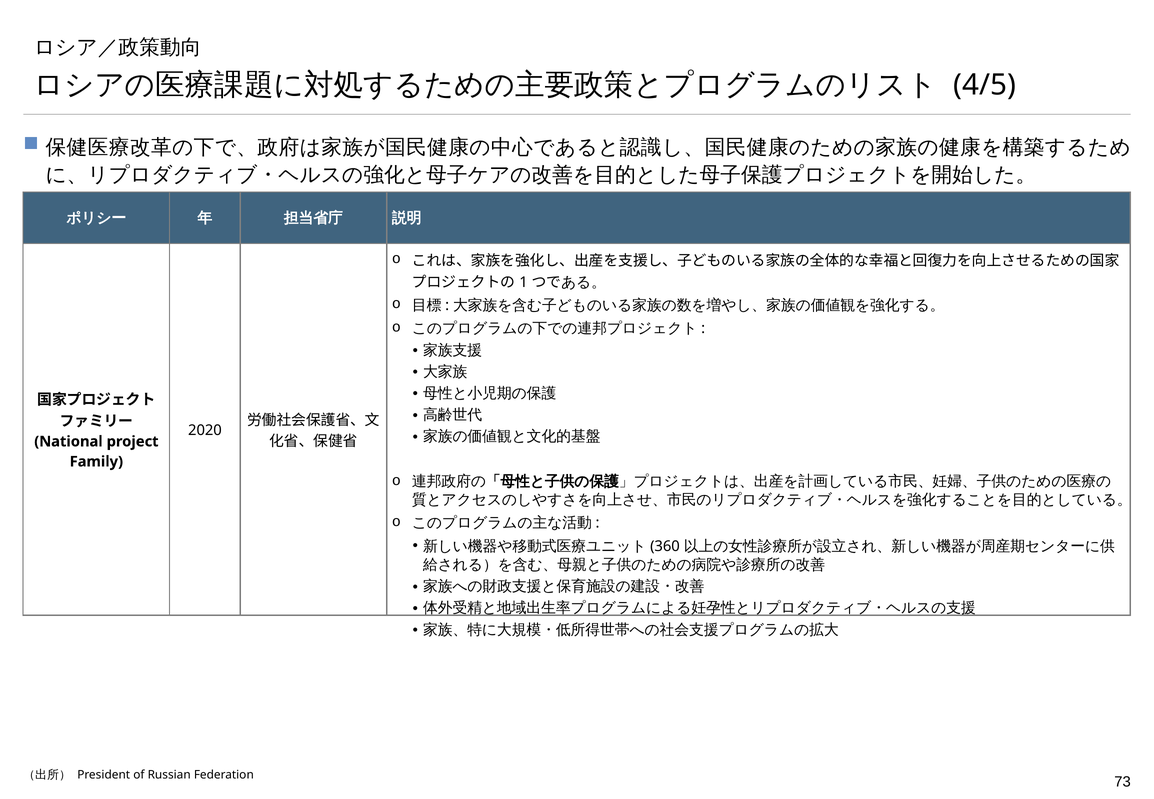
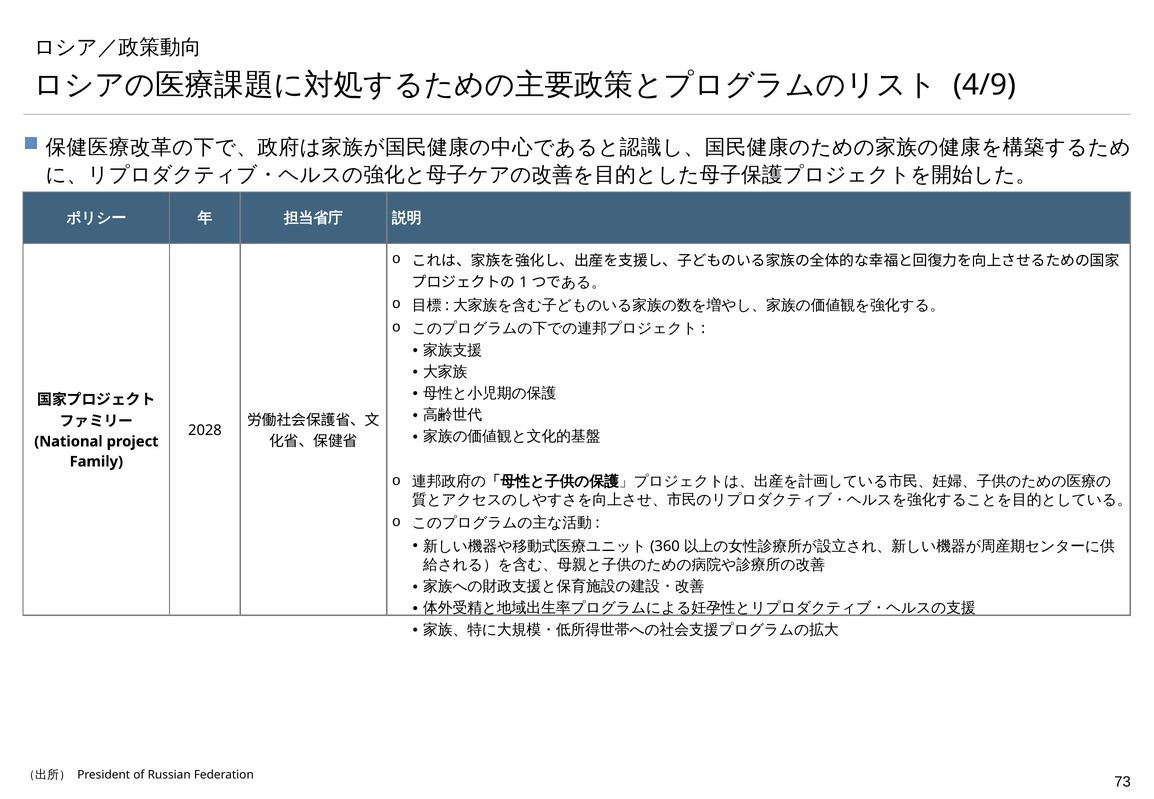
4/5: 4/5 -> 4/9 (985, 85)
2020: 2020 -> 2028 (205, 430)
